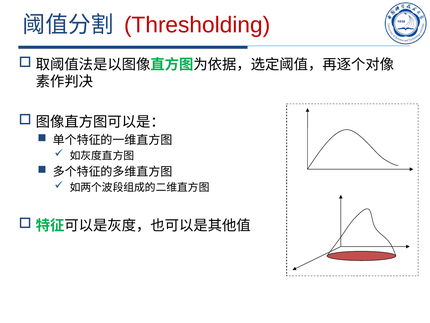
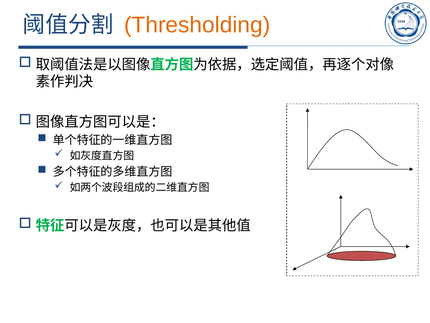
Thresholding colour: red -> orange (197, 25)
